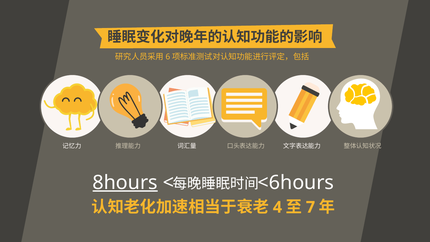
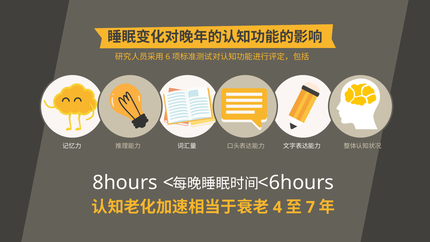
8hours underline: present -> none (125, 182)
